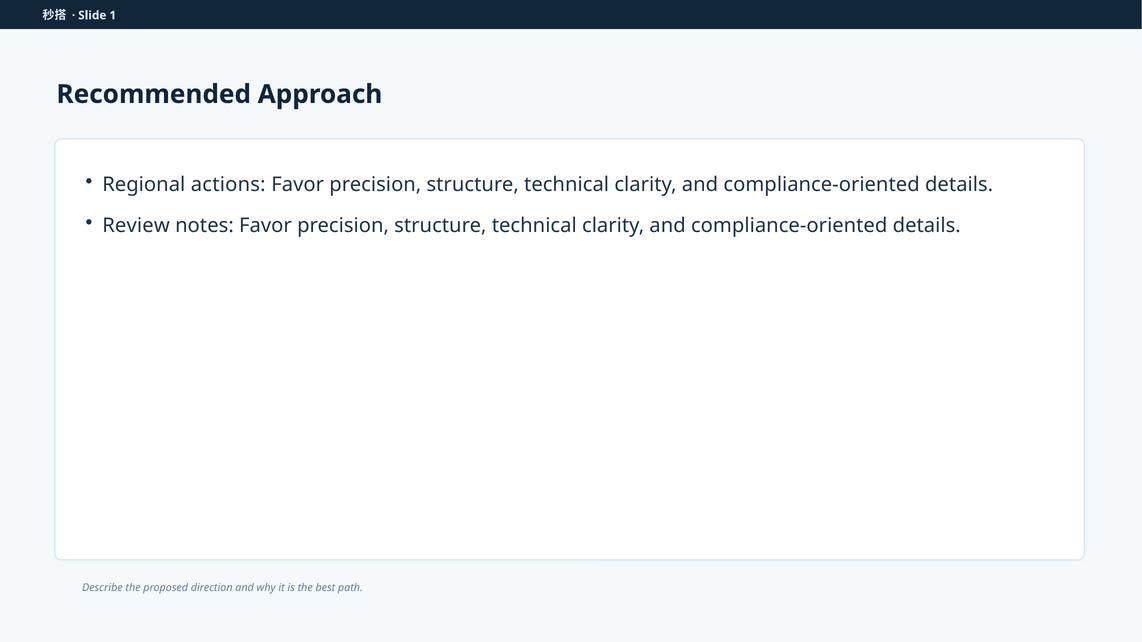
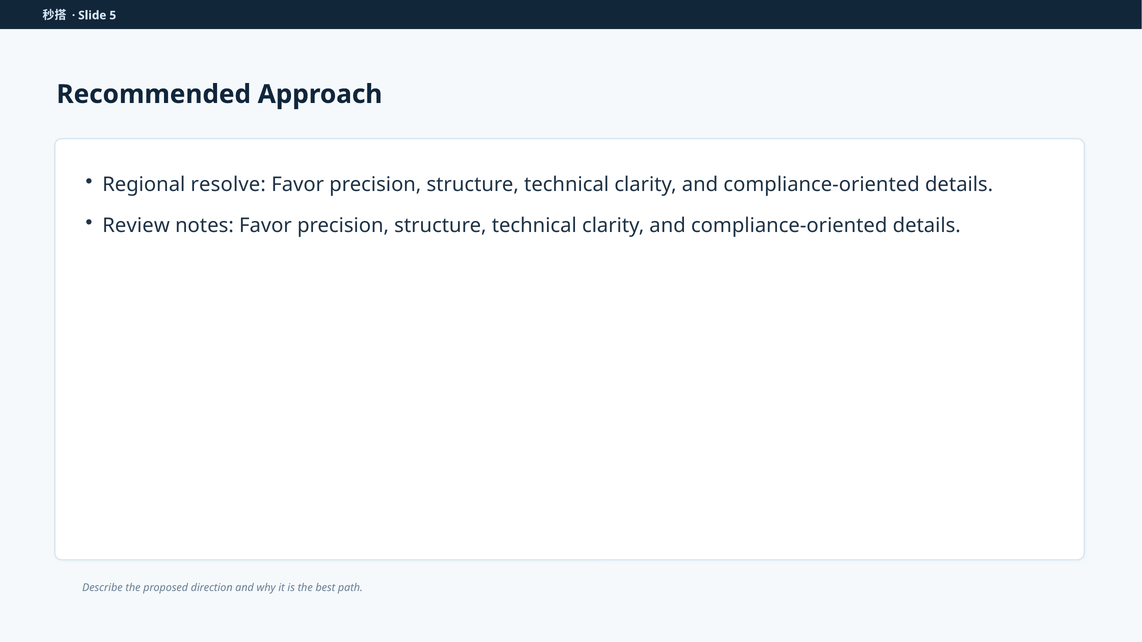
1: 1 -> 5 (113, 15)
actions: actions -> resolve (228, 185)
